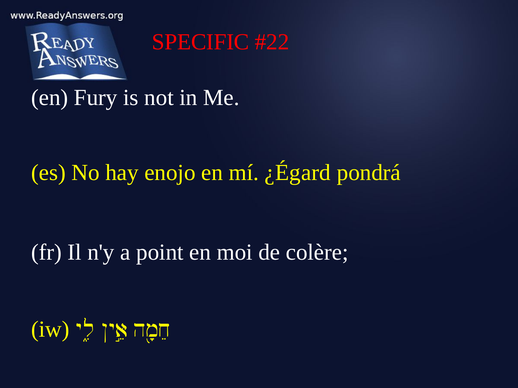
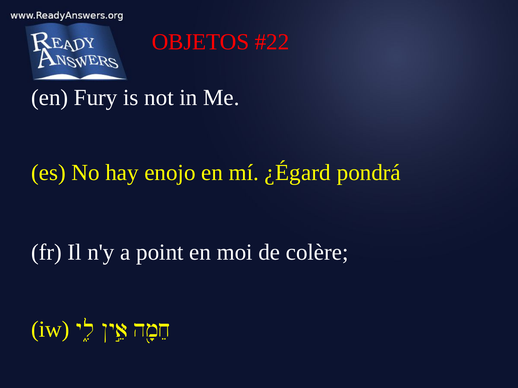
SPECIFIC: SPECIFIC -> OBJETOS (201, 42)
